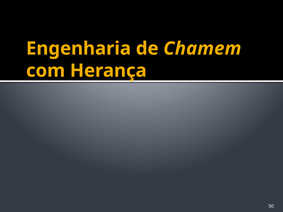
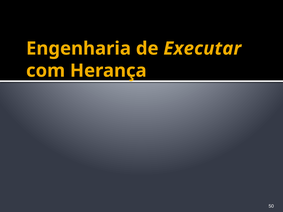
Chamem: Chamem -> Executar (202, 49)
